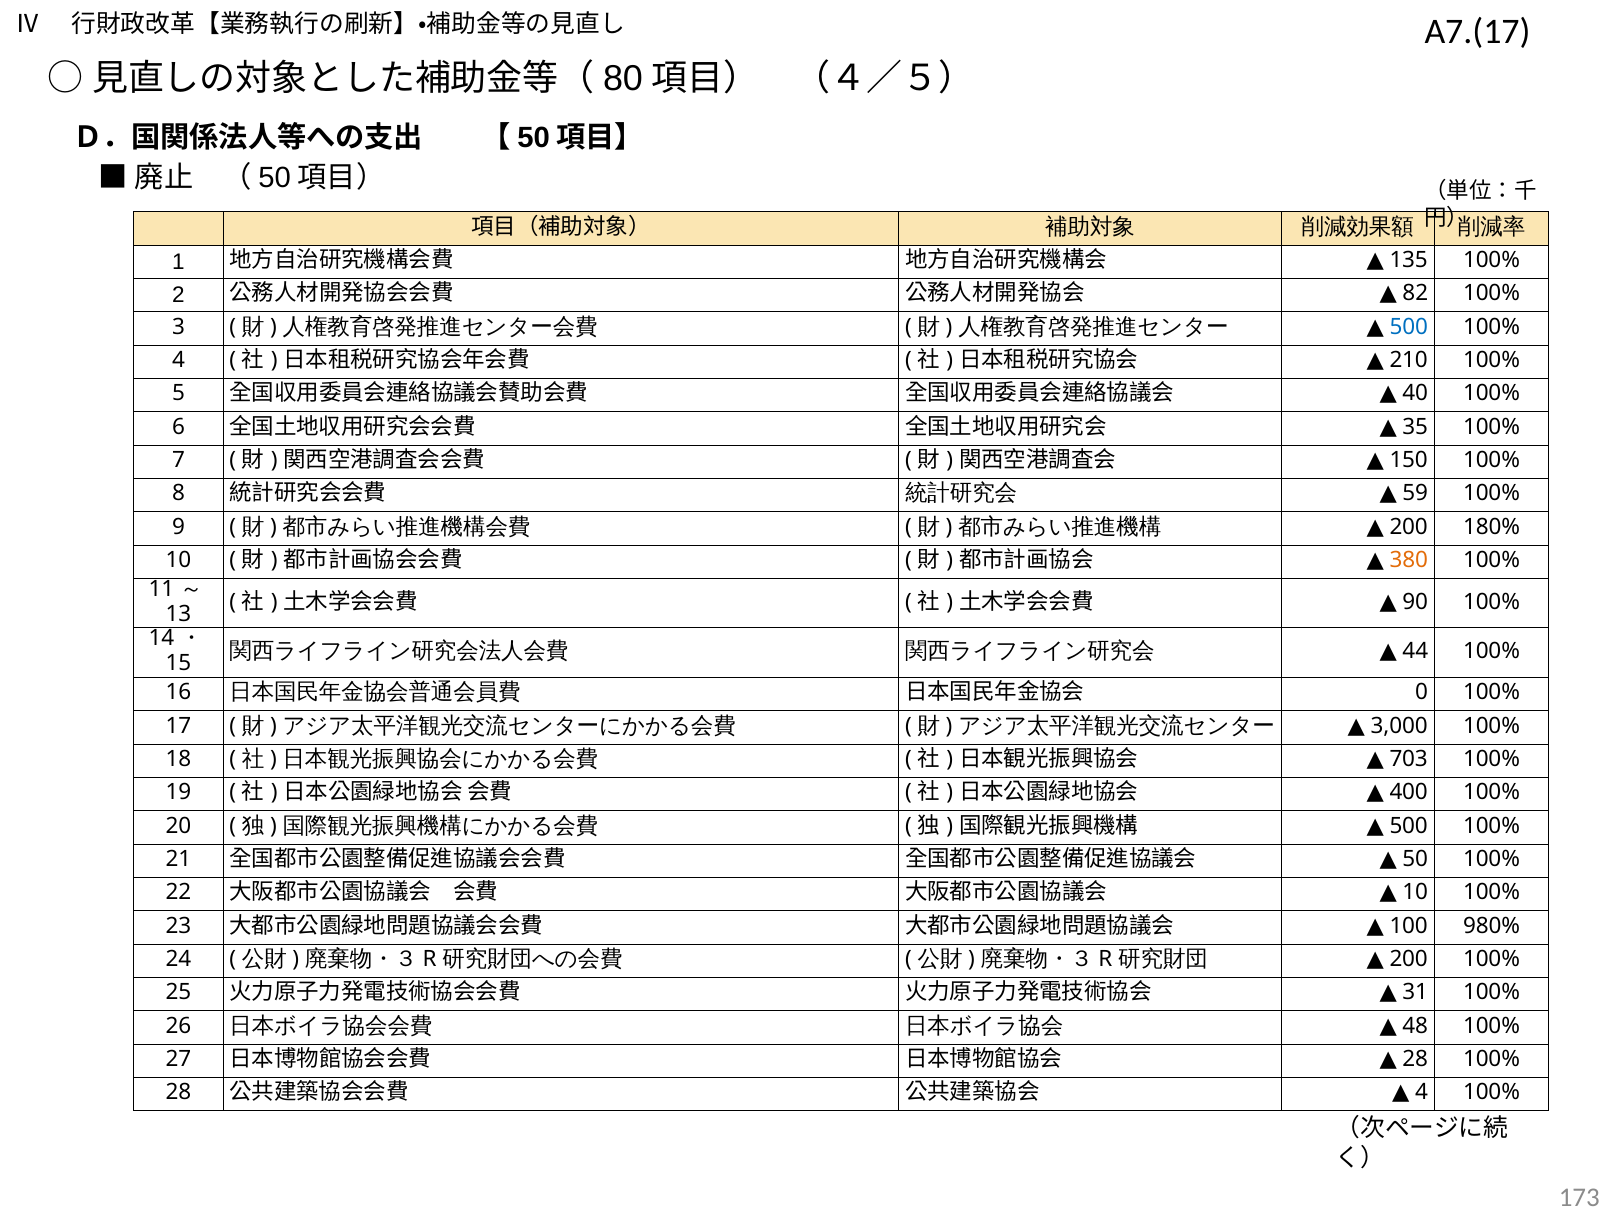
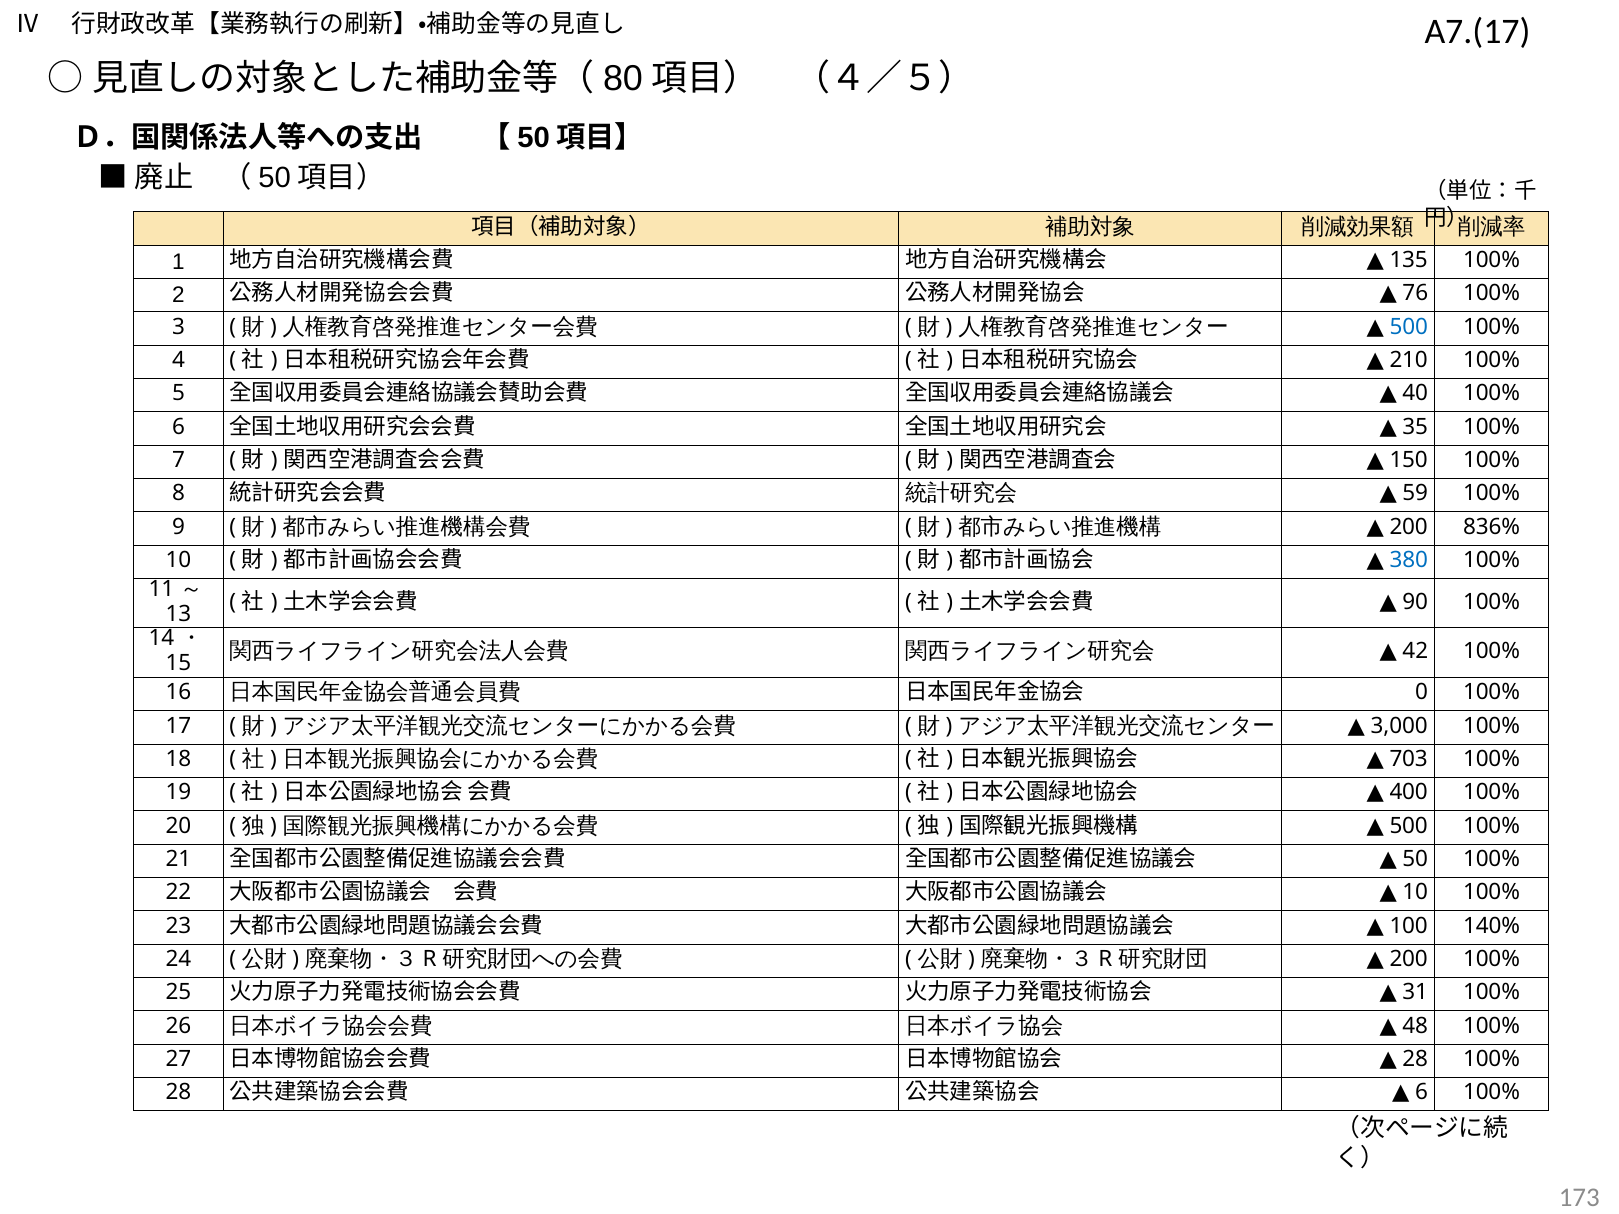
82: 82 -> 76 (1415, 294)
180%: 180% -> 836% (1492, 527)
380 colour: orange -> blue (1409, 560)
44: 44 -> 42 (1415, 651)
980%: 980% -> 140% (1492, 926)
4: 4 -> 6 (1422, 1093)
